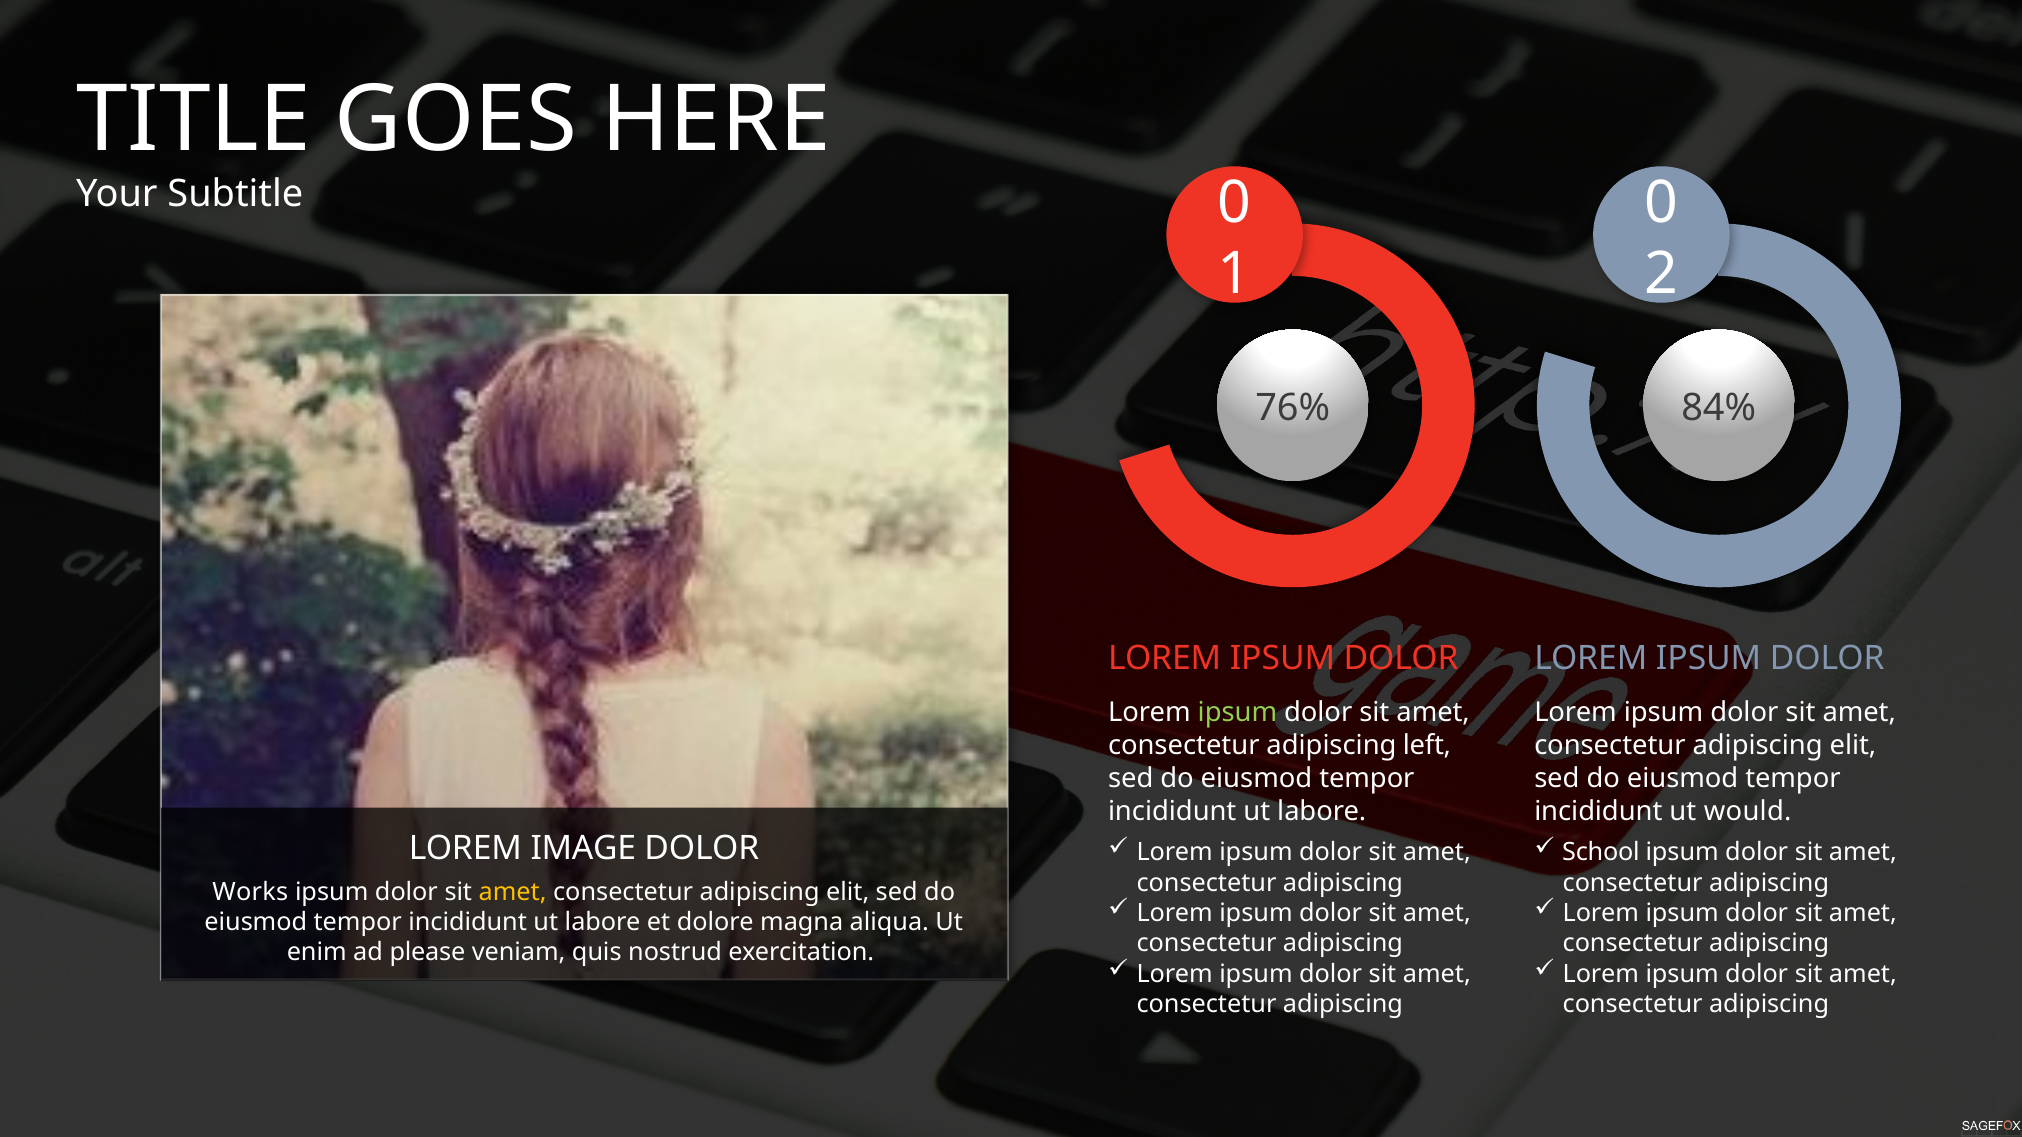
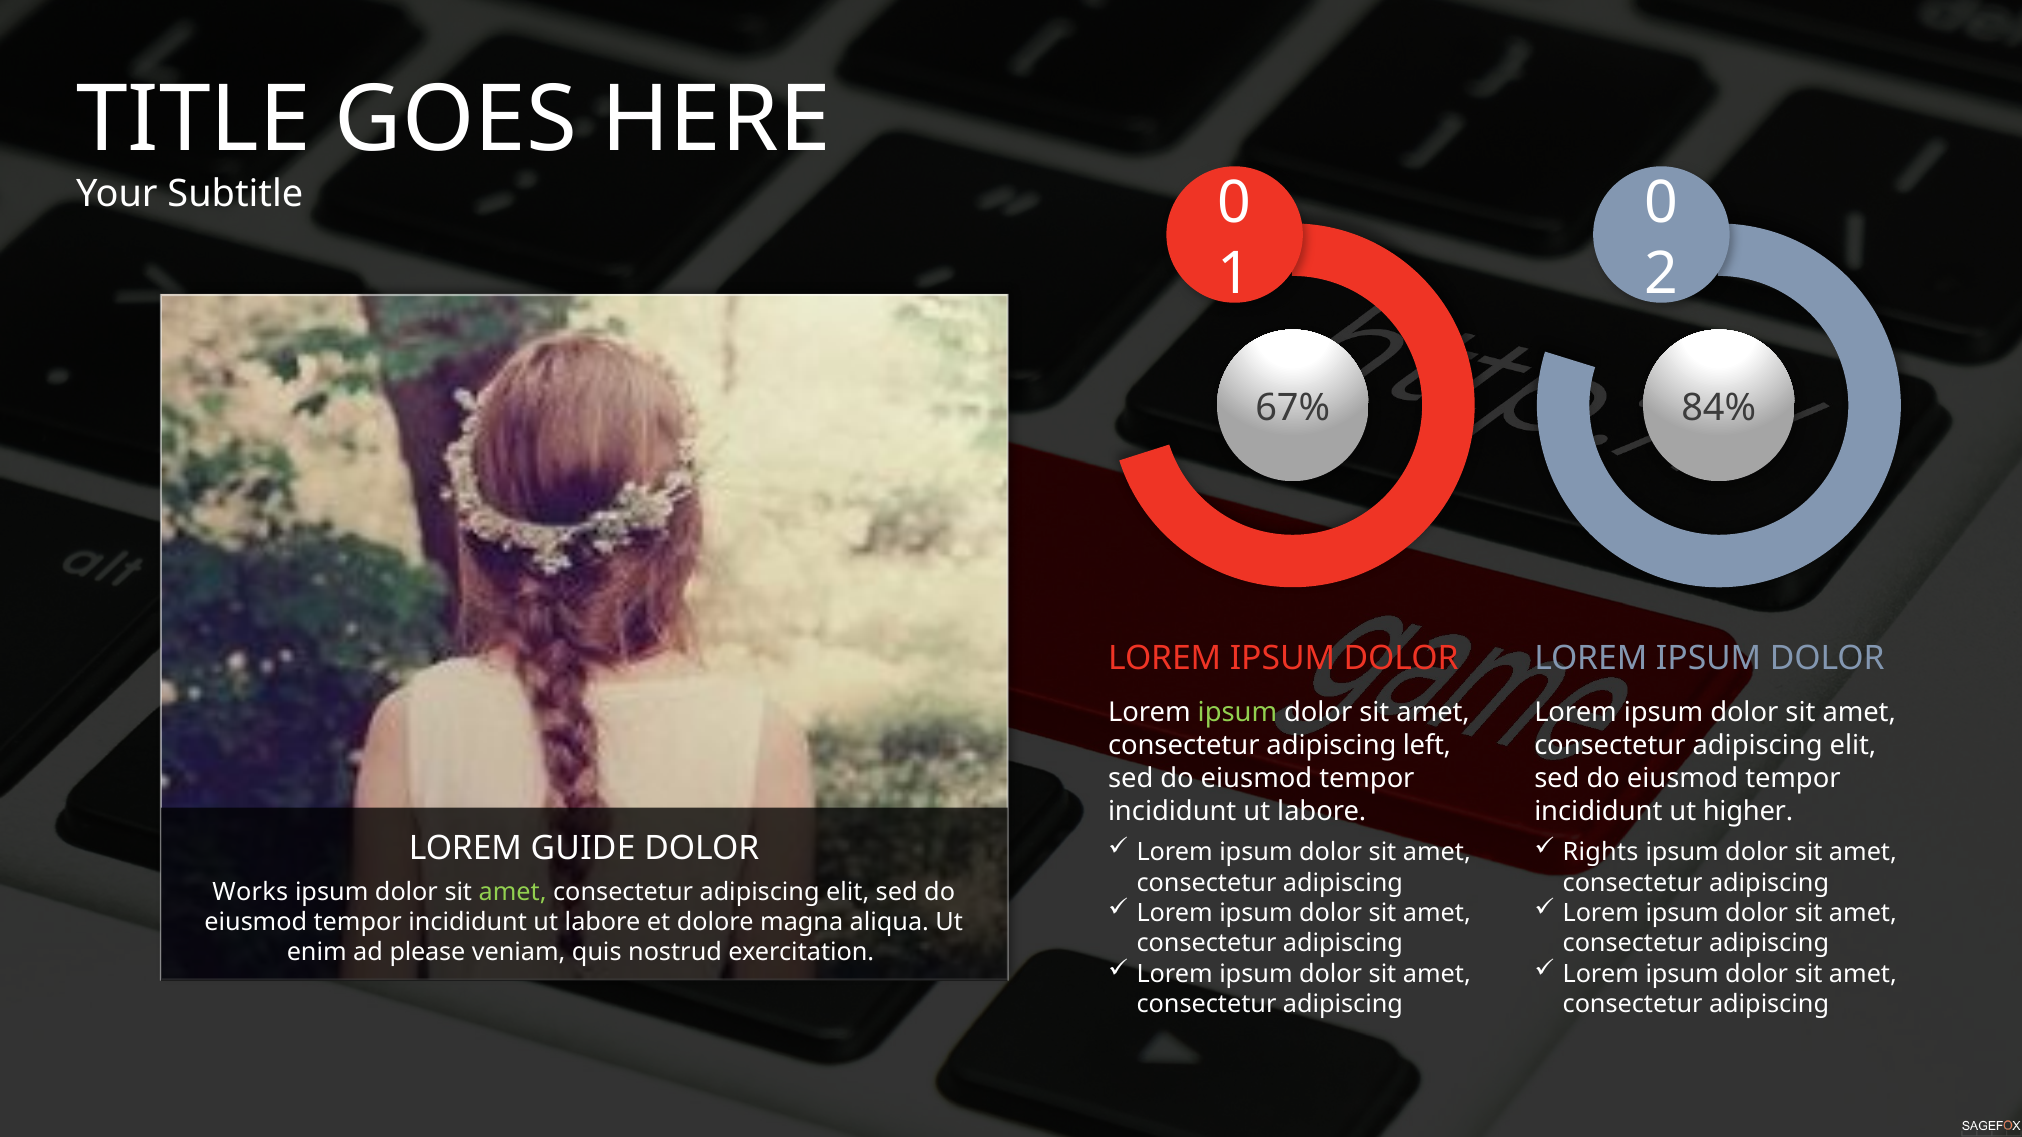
76%: 76% -> 67% (1293, 408)
would: would -> higher (1748, 811)
IMAGE: IMAGE -> GUIDE (583, 849)
School: School -> Rights (1601, 853)
amet colour: yellow -> light green (513, 892)
